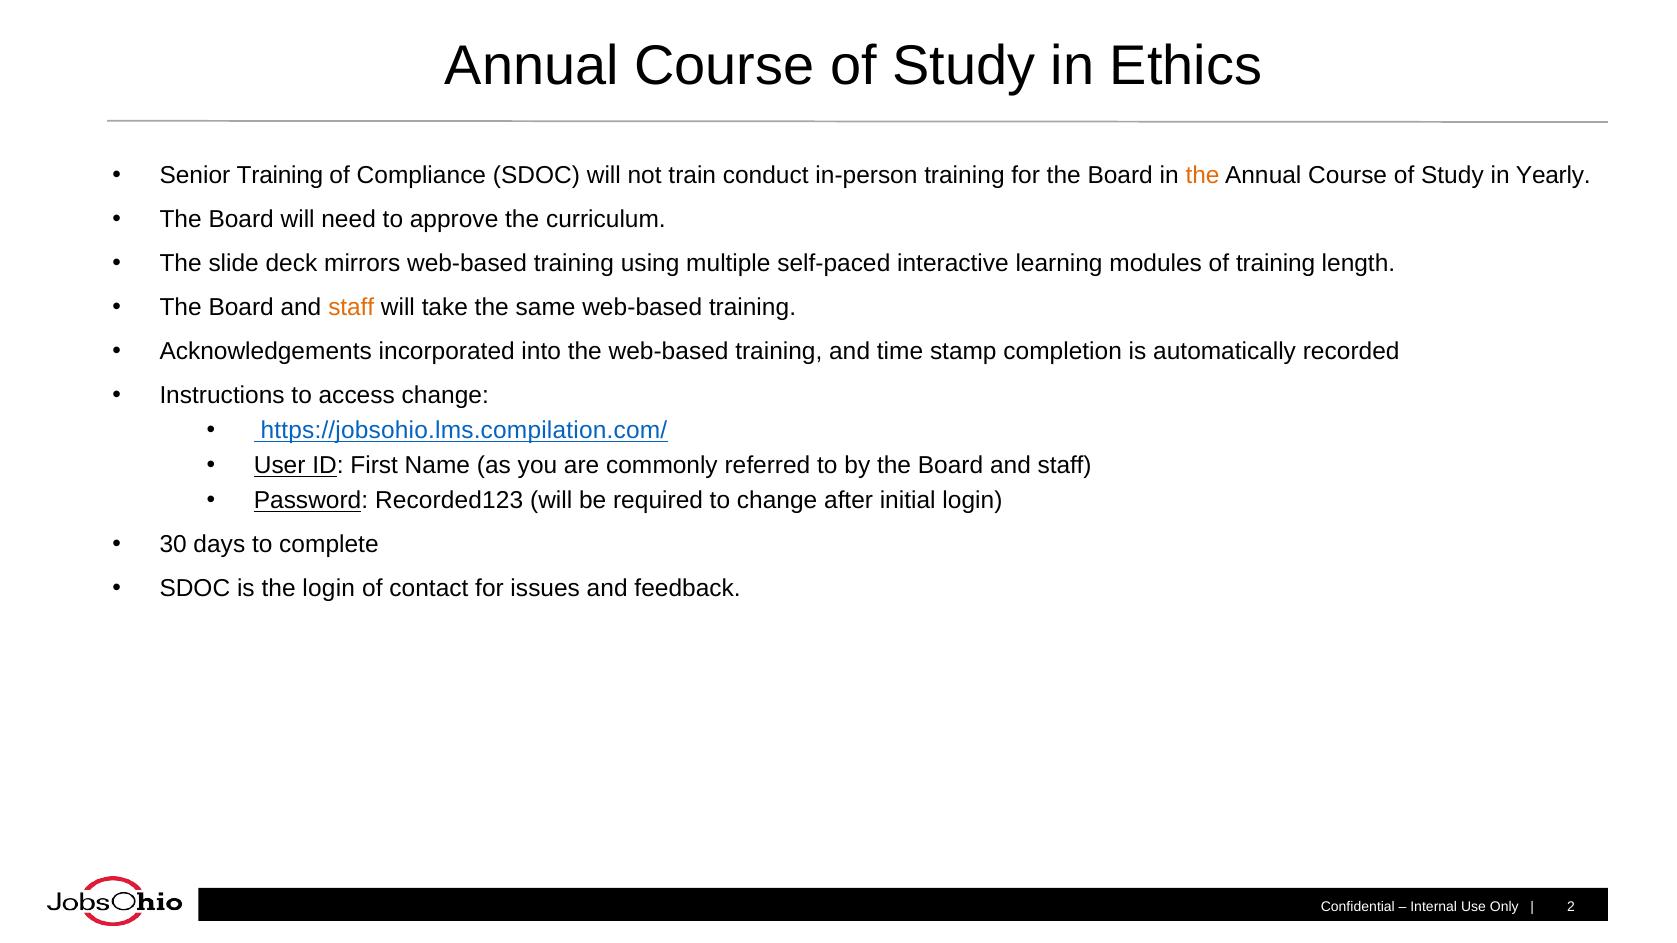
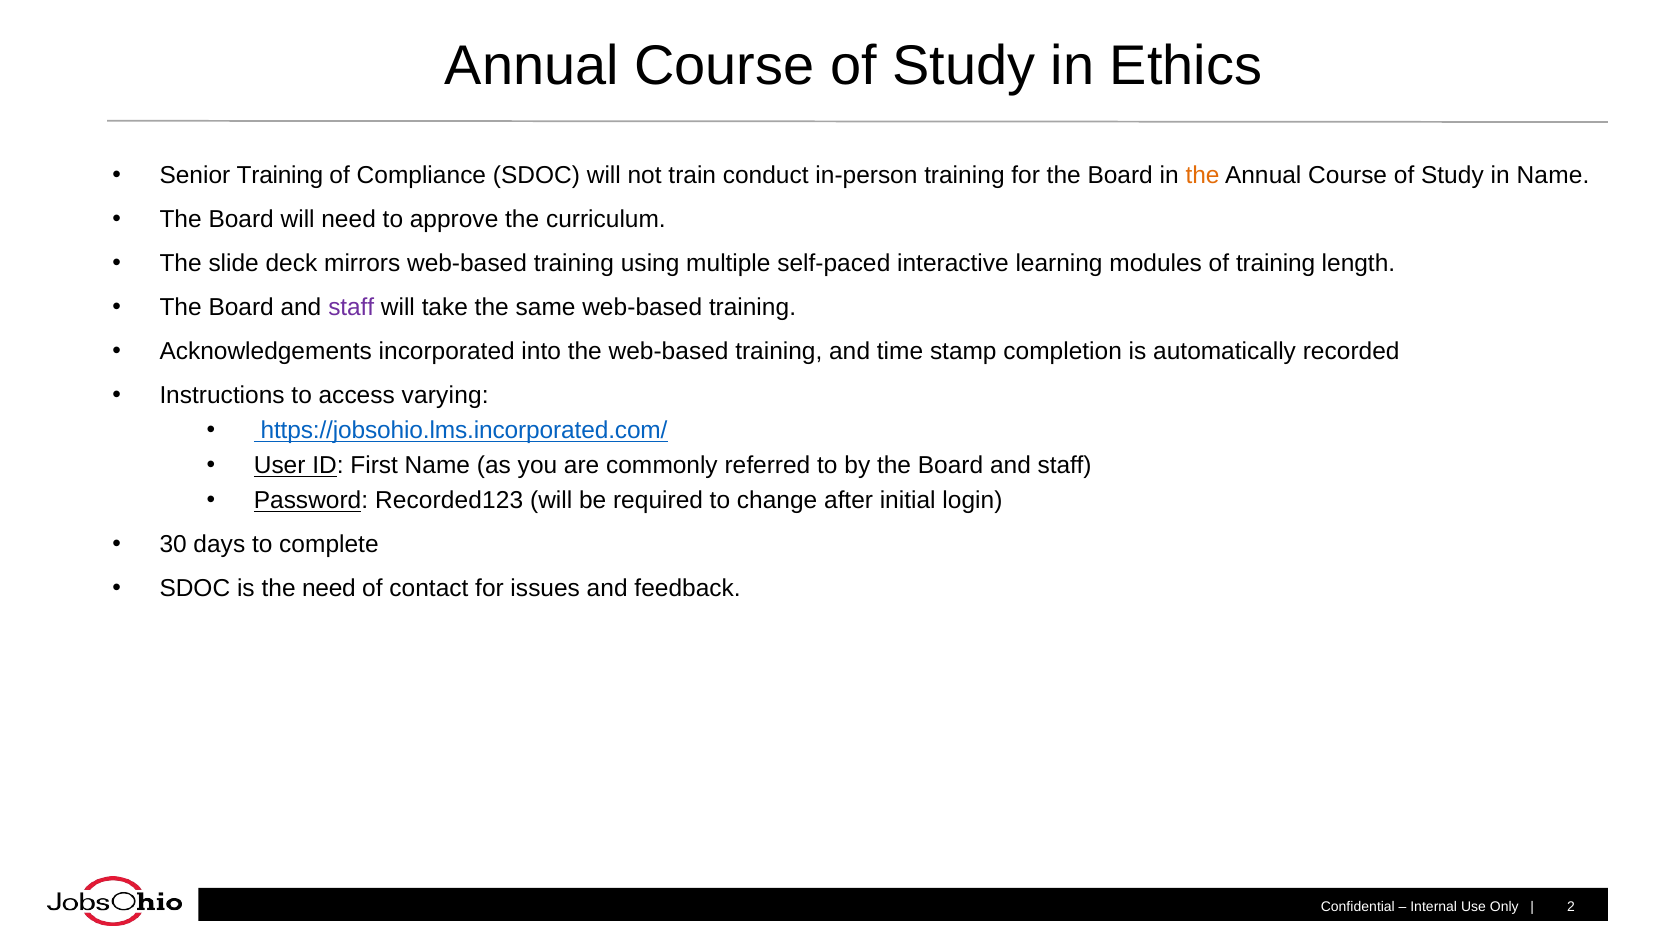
in Yearly: Yearly -> Name (1553, 175)
staff colour: orange -> purple (351, 307)
access change: change -> varying (445, 395)
https://jobsohio.lms.compilation.com/: https://jobsohio.lms.compilation.com/ -> https://jobsohio.lms.incorporated.com/ (464, 431)
the login: login -> need (329, 589)
